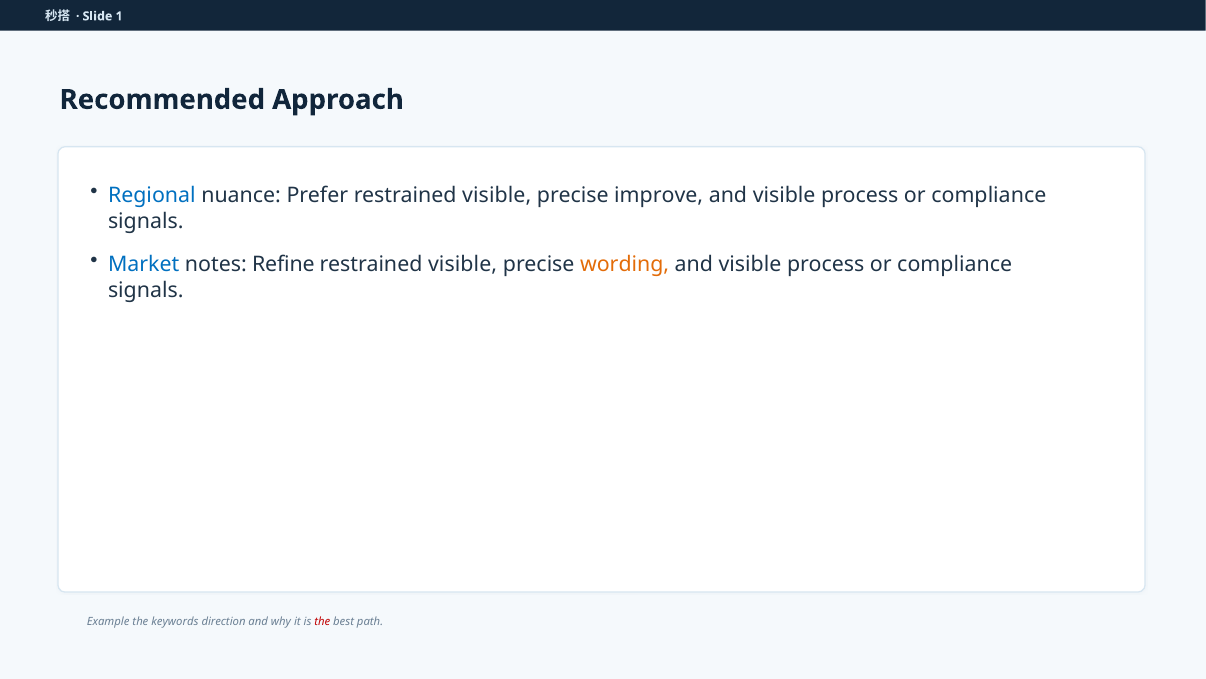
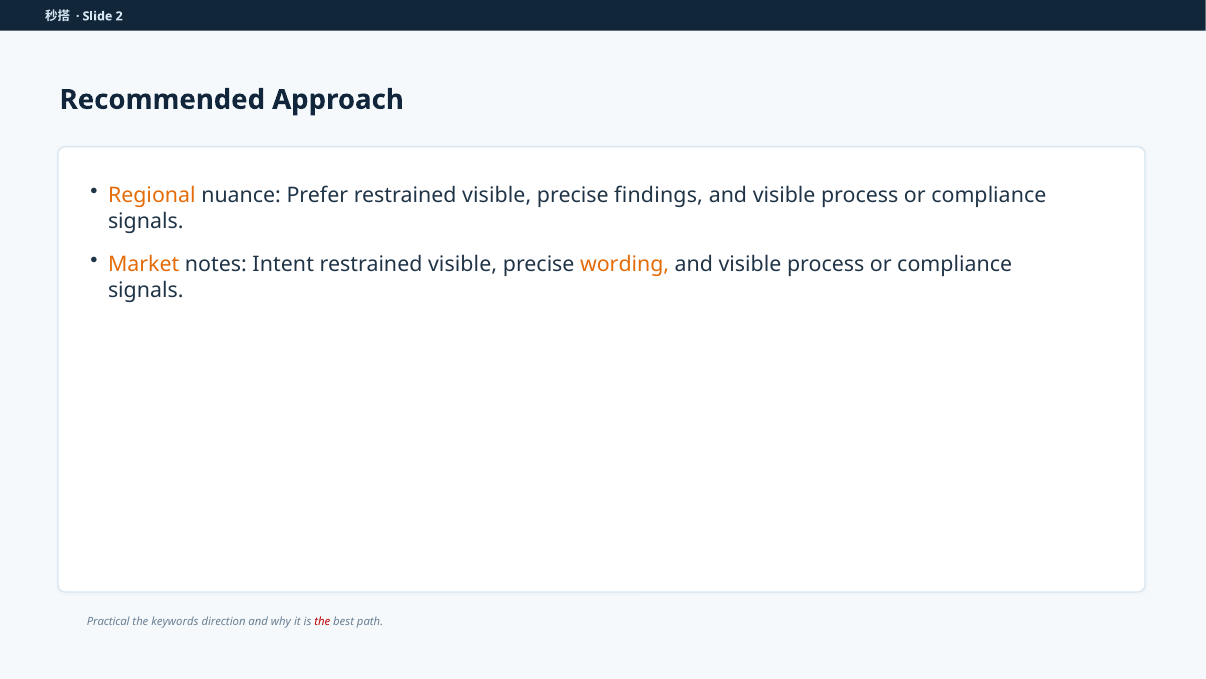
1: 1 -> 2 (119, 16)
Regional colour: blue -> orange (152, 195)
improve: improve -> findings (659, 195)
Market colour: blue -> orange (144, 264)
Refine: Refine -> Intent (283, 264)
Example: Example -> Practical (108, 621)
